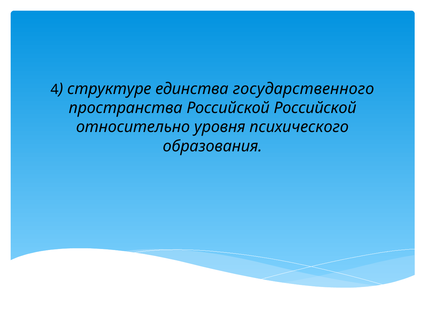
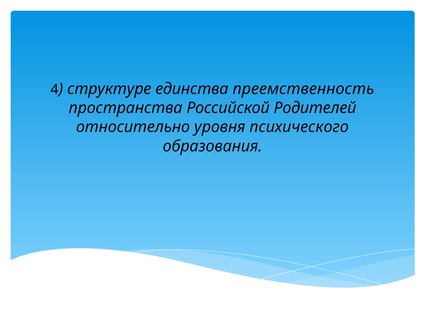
государственного: государственного -> преемственность (303, 89)
Российской Российской: Российской -> Родителей (315, 108)
